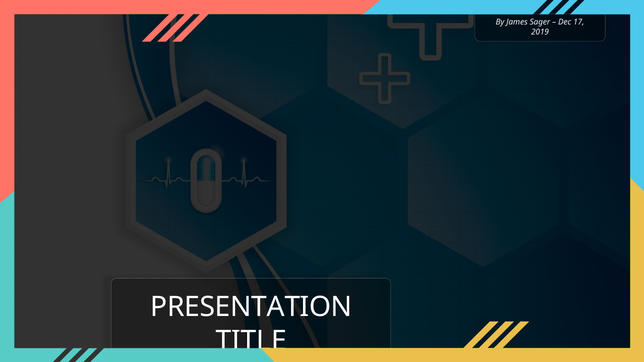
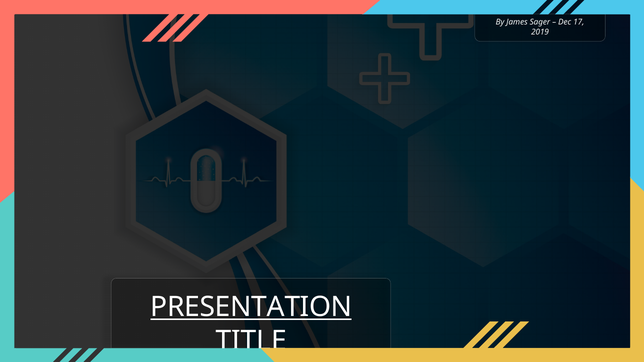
PRESENTATION underline: none -> present (251, 307)
